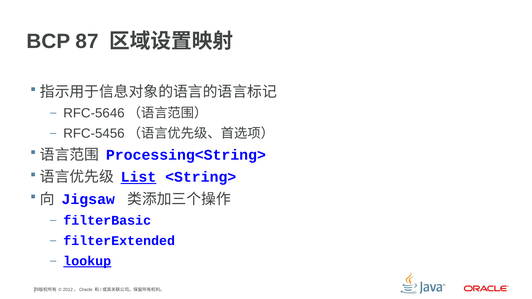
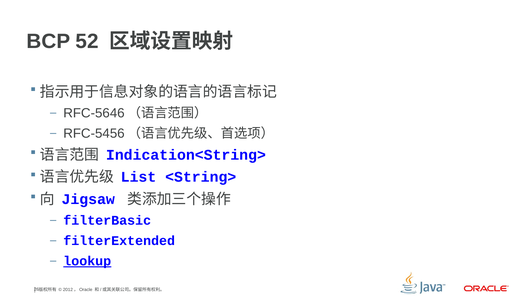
87: 87 -> 52 (87, 41)
Processing<String>: Processing<String> -> Indication<String> (186, 155)
List underline: present -> none (138, 177)
